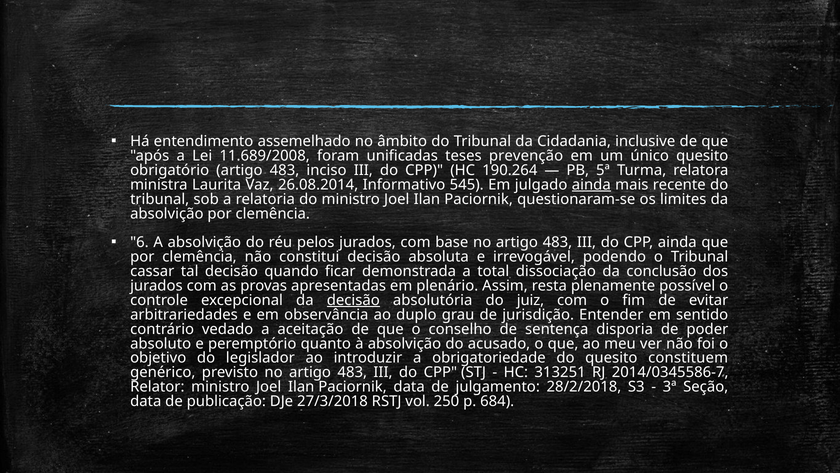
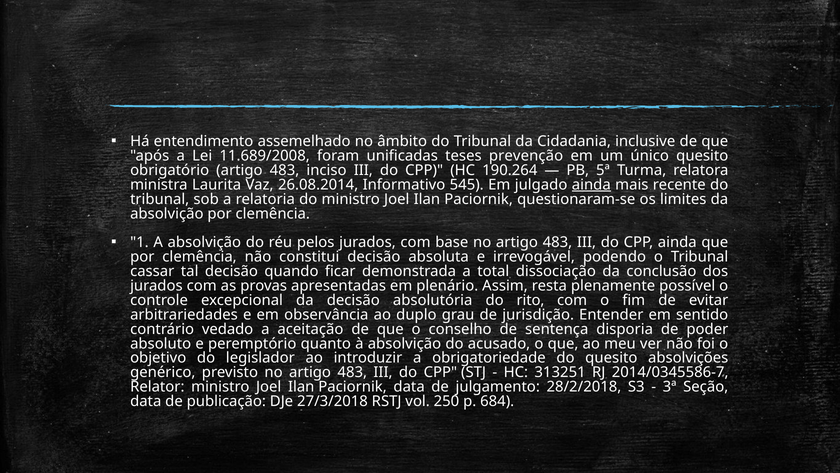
6: 6 -> 1 (139, 242)
decisão underline: present -> none (353, 300)
juiz: juiz -> rito (530, 300)
constituem: constituem -> absolvições (688, 358)
